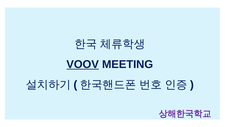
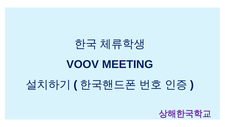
VOOV underline: present -> none (83, 64)
